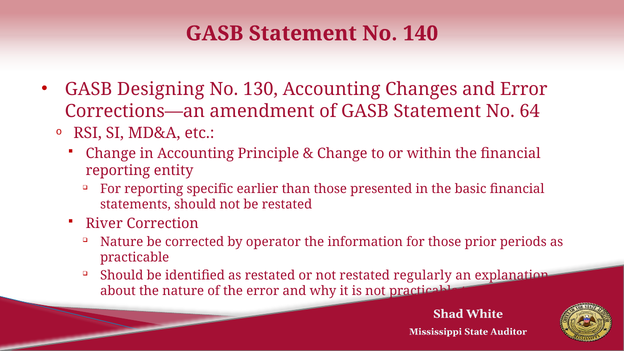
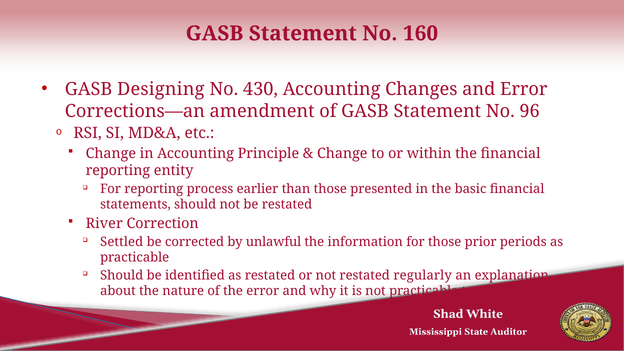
140: 140 -> 160 (421, 33)
130: 130 -> 430 (260, 89)
64: 64 -> 96 (530, 111)
specific: specific -> process (210, 189)
Nature: Nature -> Settled (122, 242)
operator: operator -> unlawful (274, 242)
